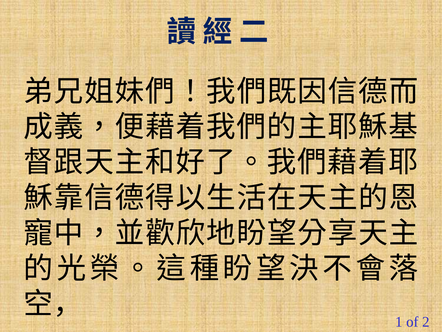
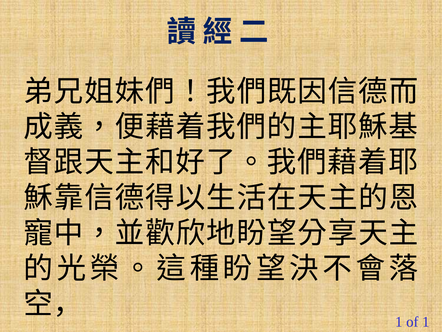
of 2: 2 -> 1 (426, 321)
